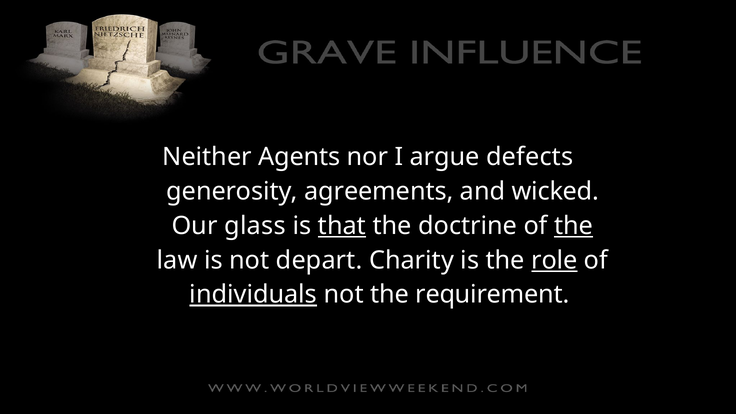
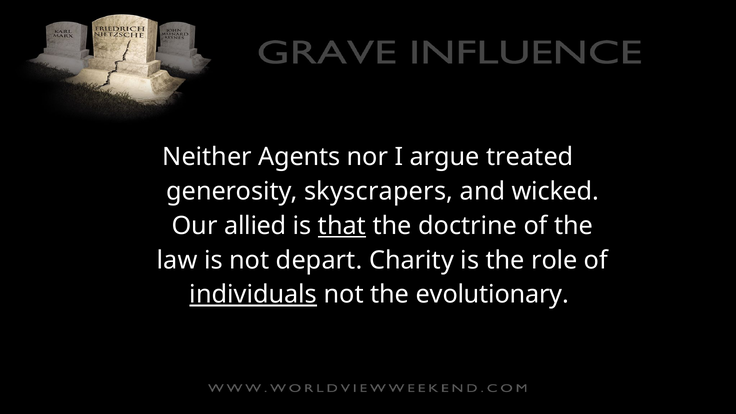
defects: defects -> treated (530, 157)
agreements: agreements -> skyscrapers (379, 191)
glass: glass -> allied (255, 226)
the underline: present -> none (574, 226)
role underline: present -> none (554, 260)
requirement: requirement -> evolutionary (492, 295)
